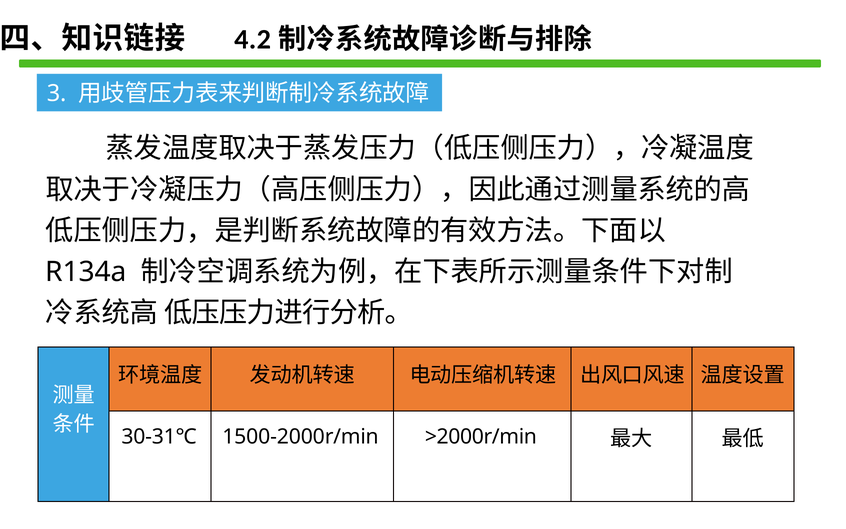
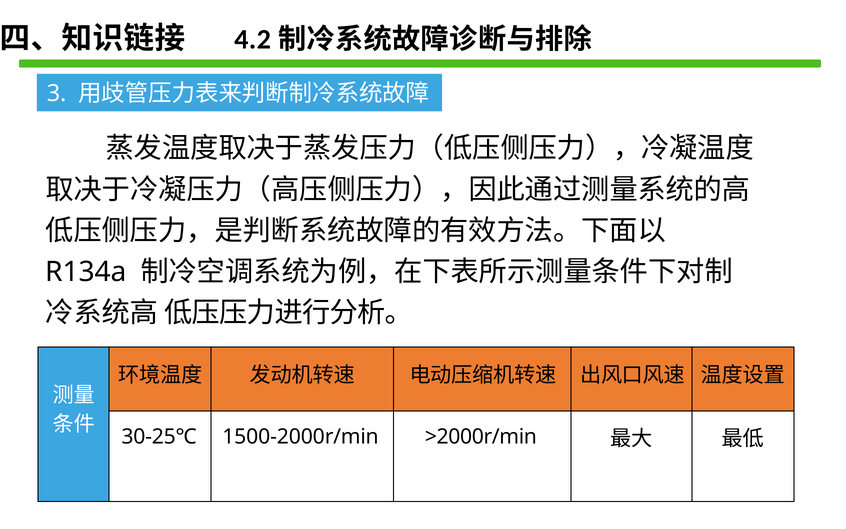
30-31℃: 30-31℃ -> 30-25℃ (159, 437)
